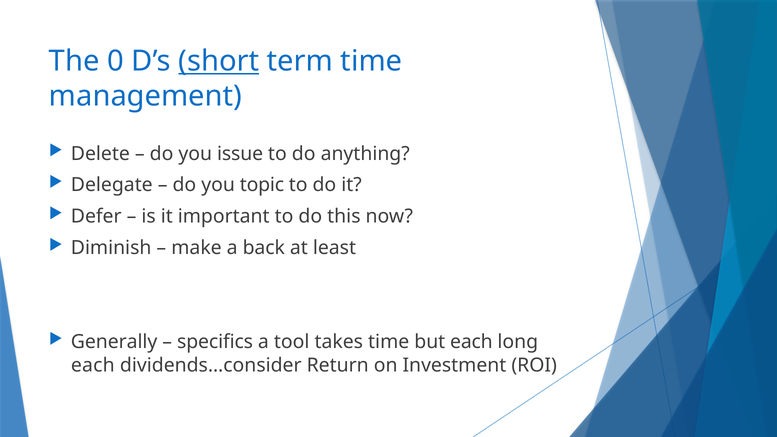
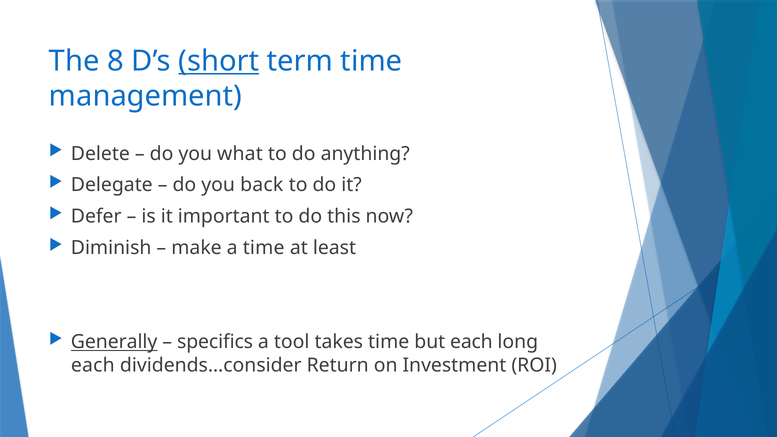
0: 0 -> 8 (116, 61)
issue: issue -> what (240, 154)
topic: topic -> back (262, 185)
a back: back -> time (264, 248)
Generally underline: none -> present (114, 342)
